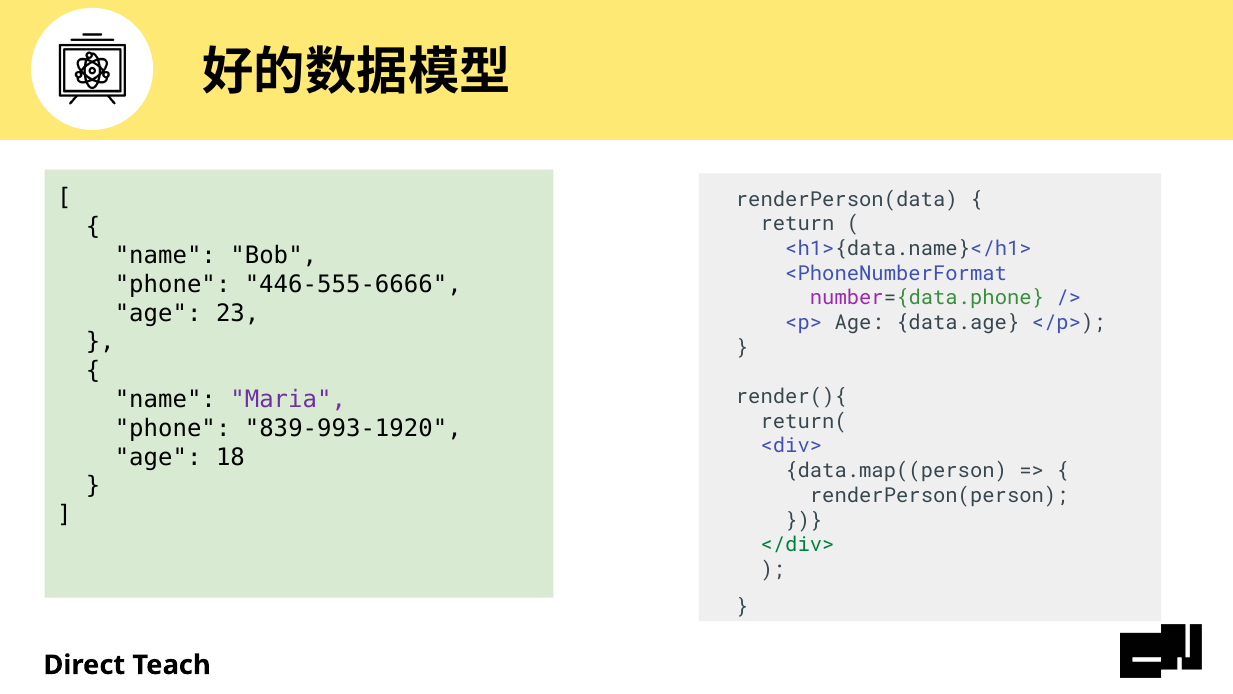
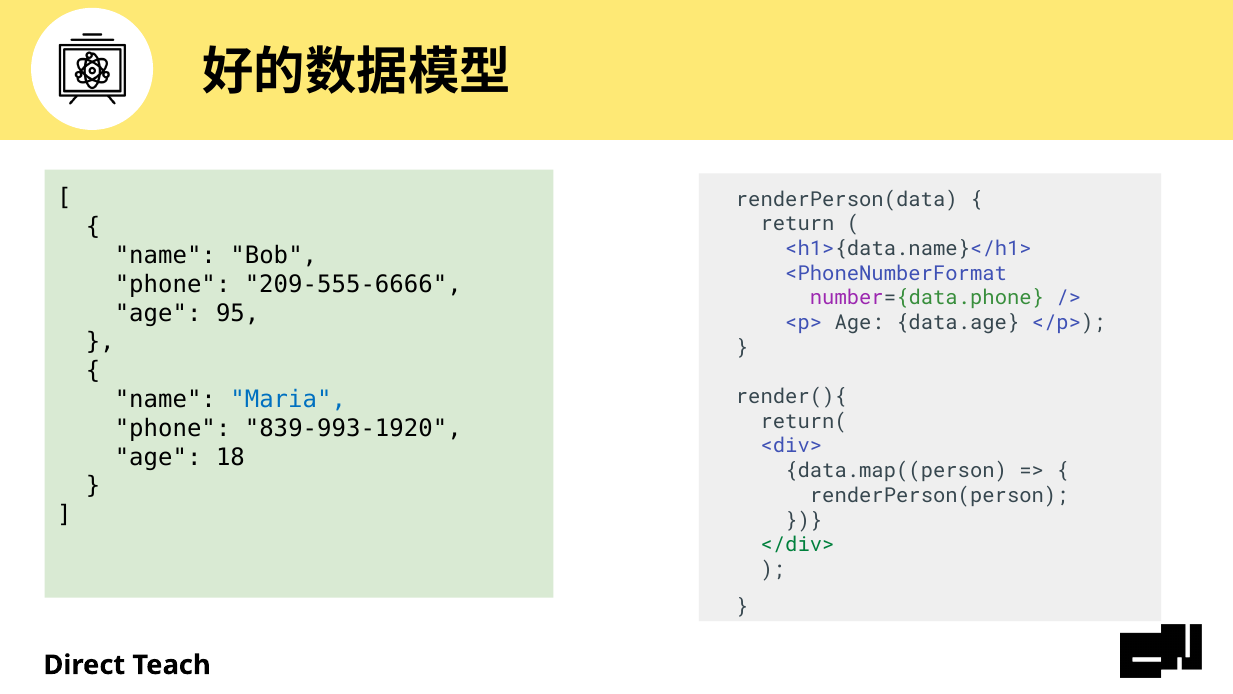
446-555-6666: 446-555-6666 -> 209-555-6666 (353, 284)
23: 23 -> 95 (238, 313)
Maria colour: purple -> blue (288, 399)
